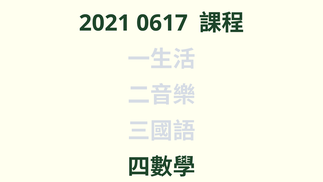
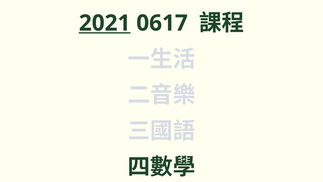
2021 underline: none -> present (105, 23)
